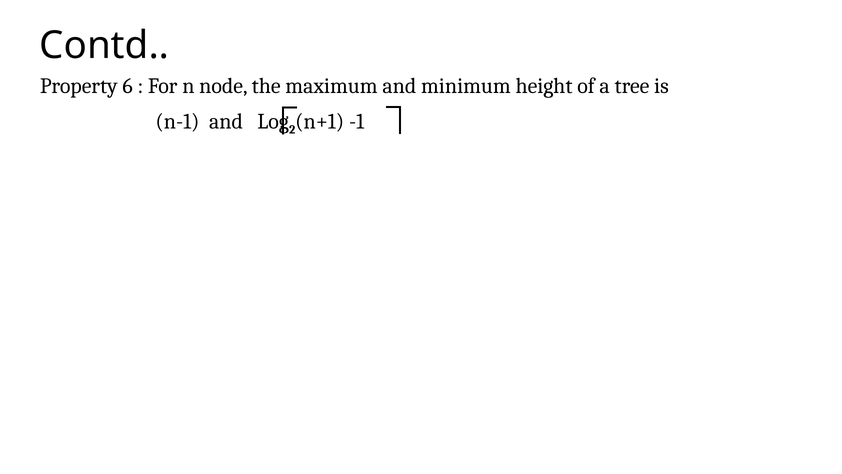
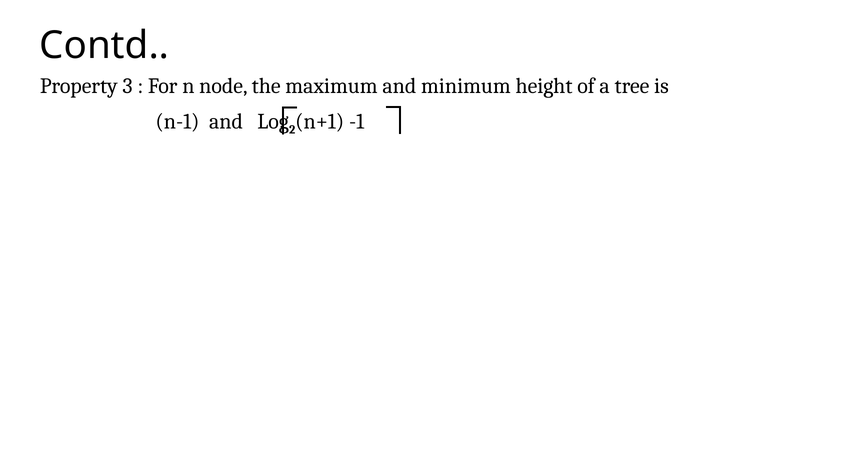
6: 6 -> 3 (128, 86)
